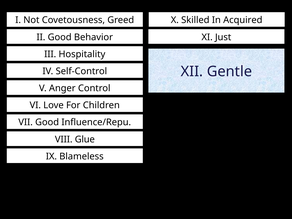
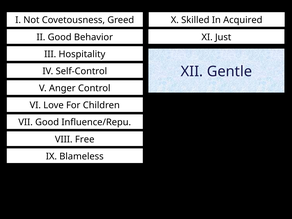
Glue: Glue -> Free (85, 139)
